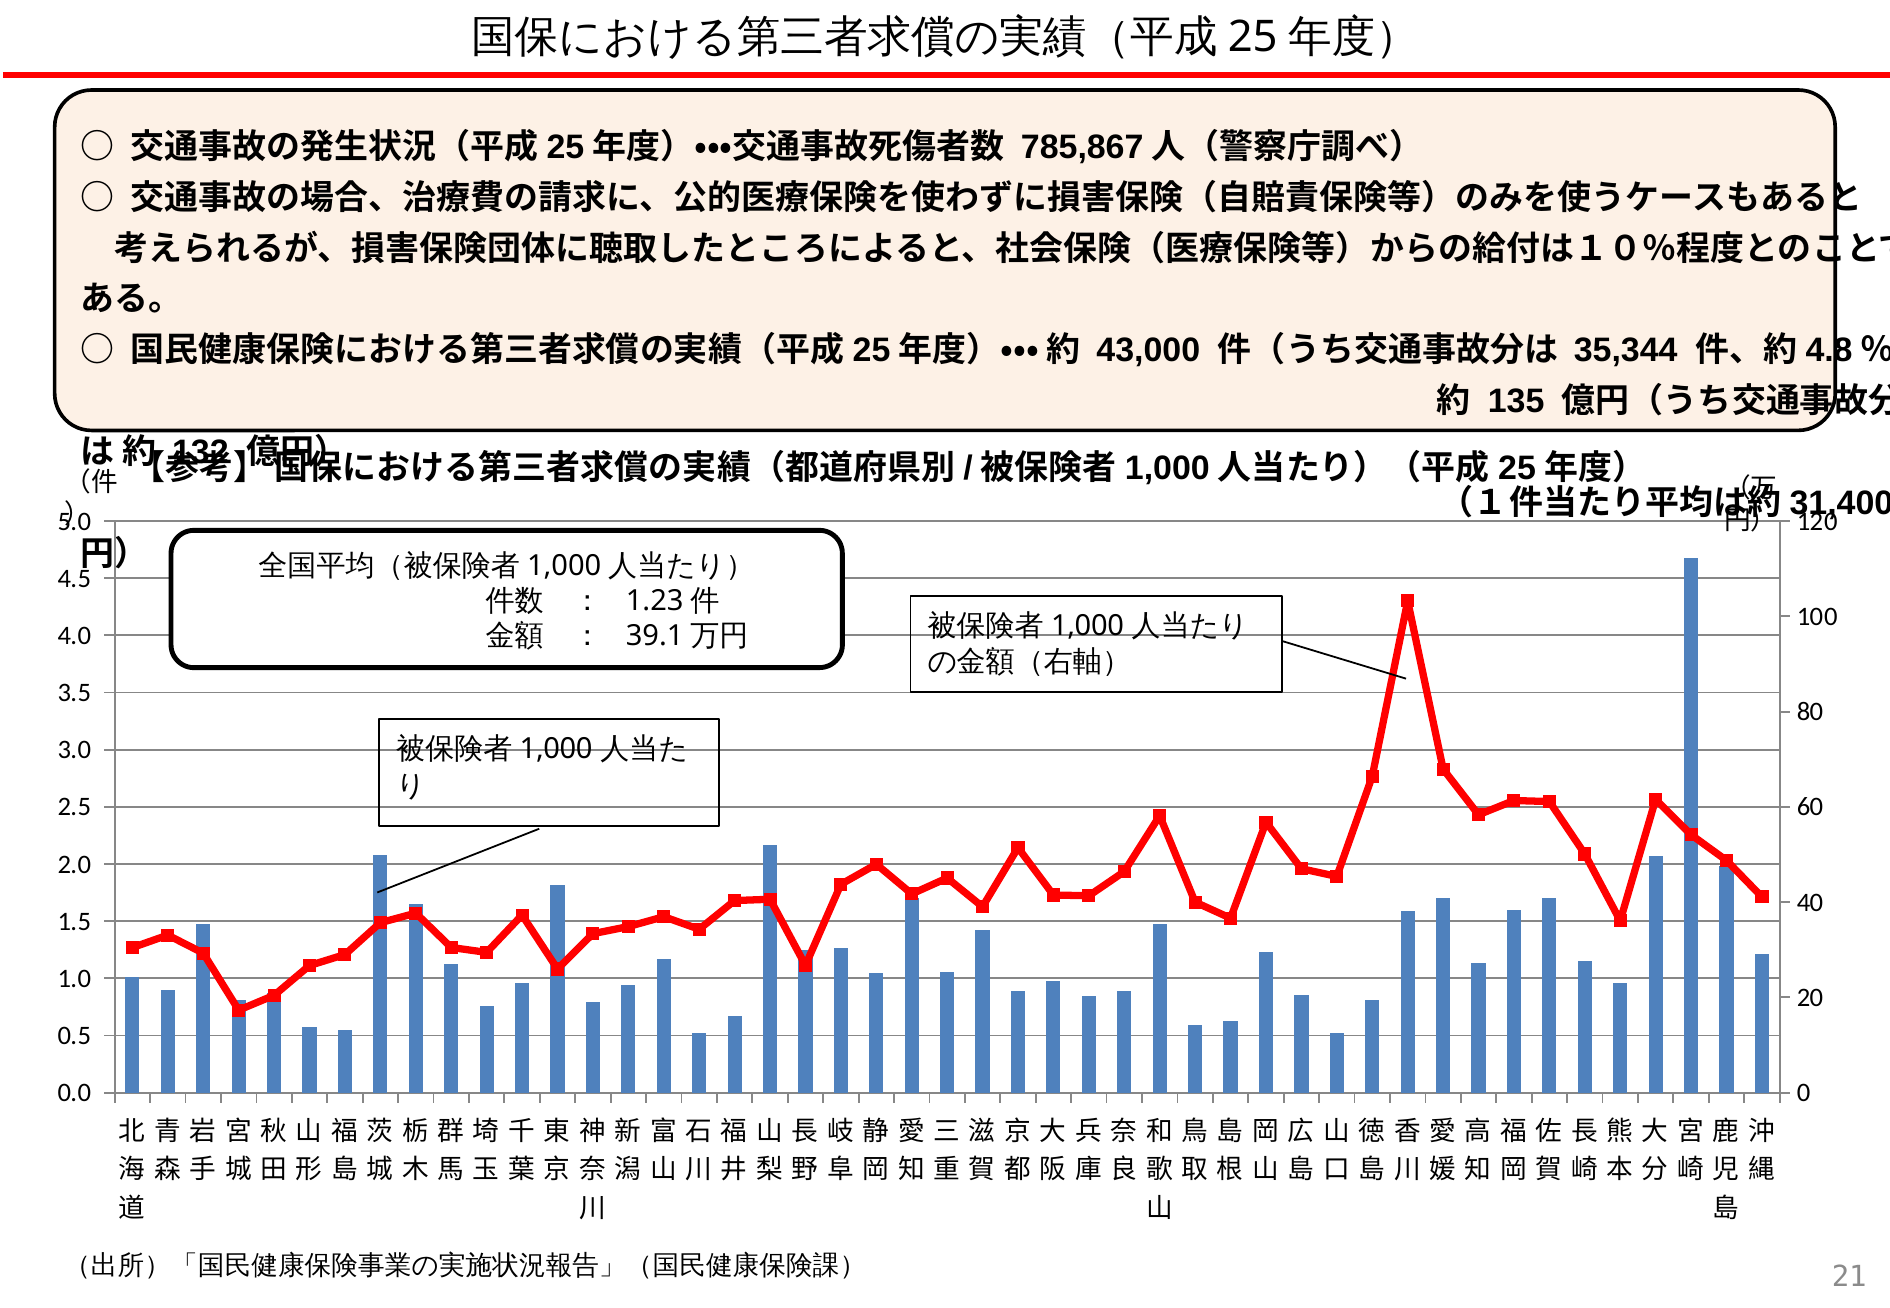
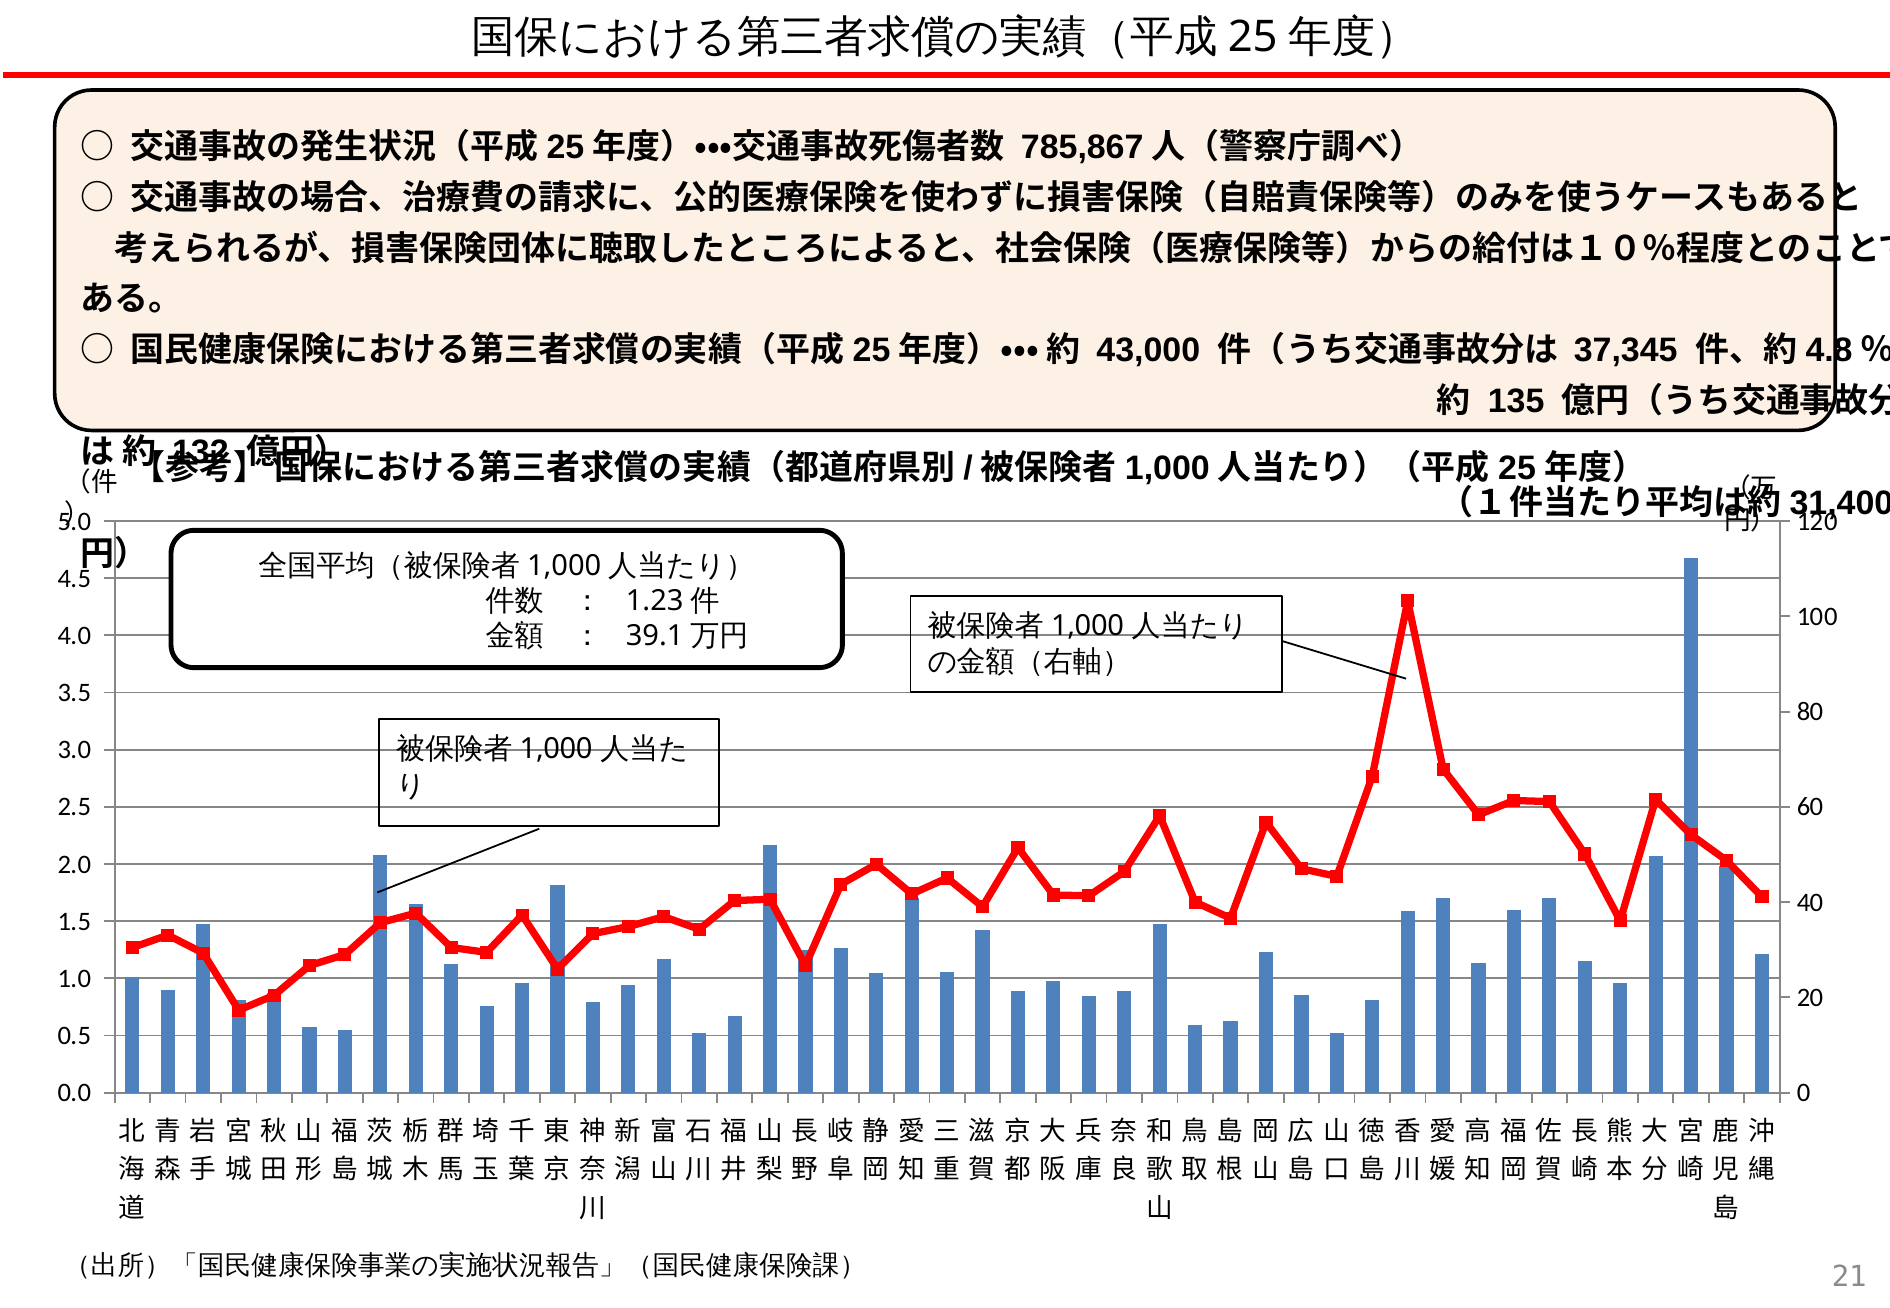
35,344: 35,344 -> 37,345 (1626, 351)
